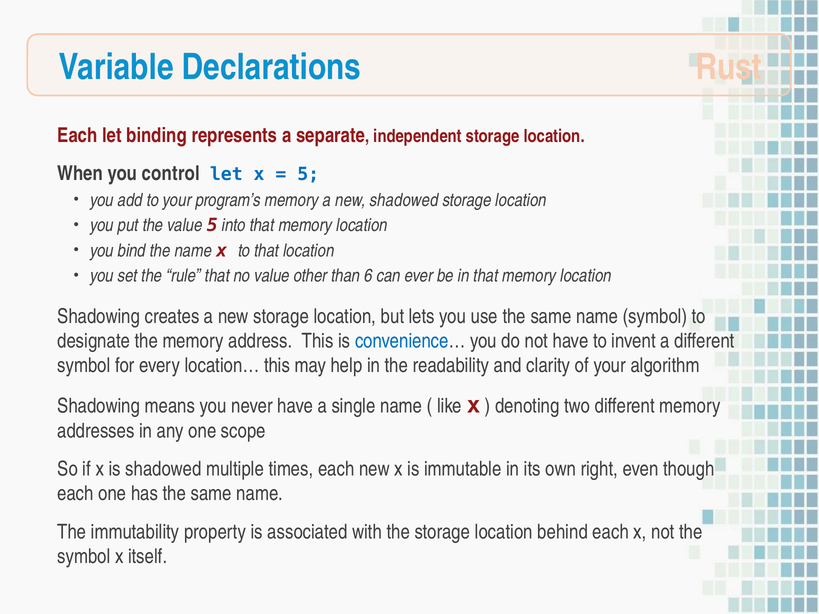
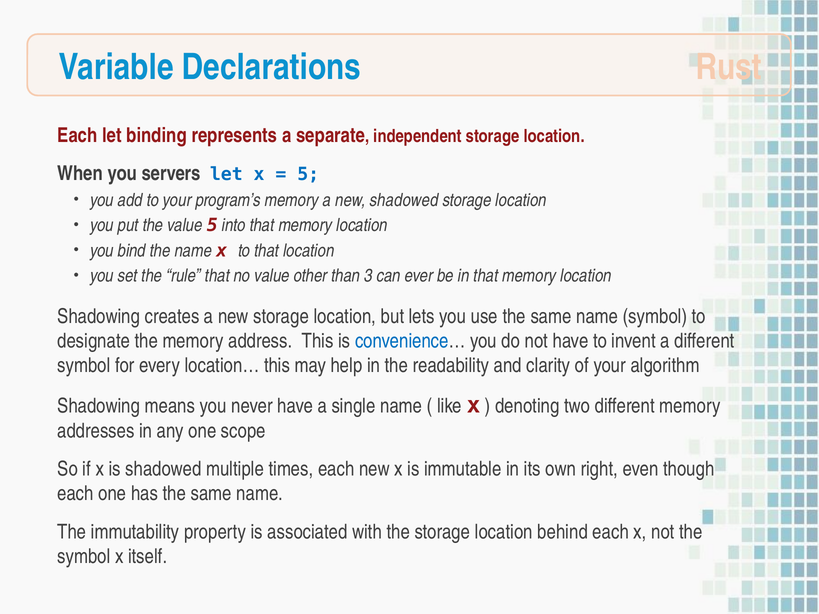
control: control -> servers (171, 174)
6: 6 -> 3 (369, 276)
